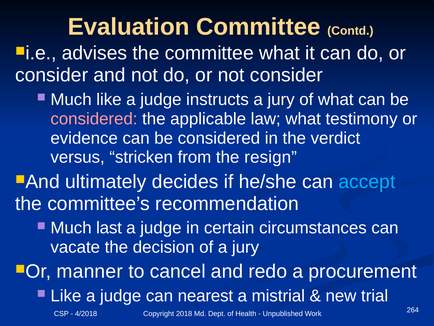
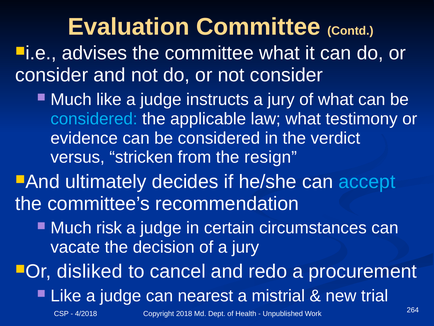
considered colour: pink -> light blue (94, 119)
last: last -> risk (109, 228)
manner: manner -> disliked (90, 271)
